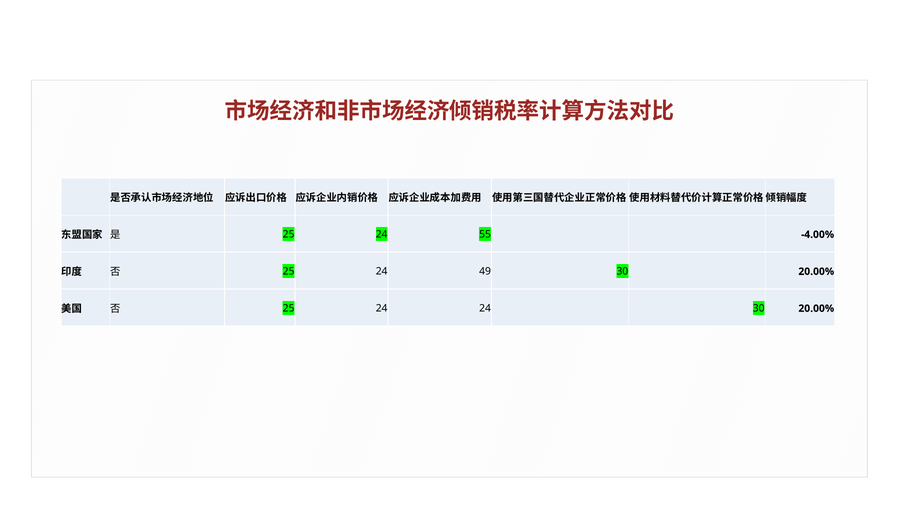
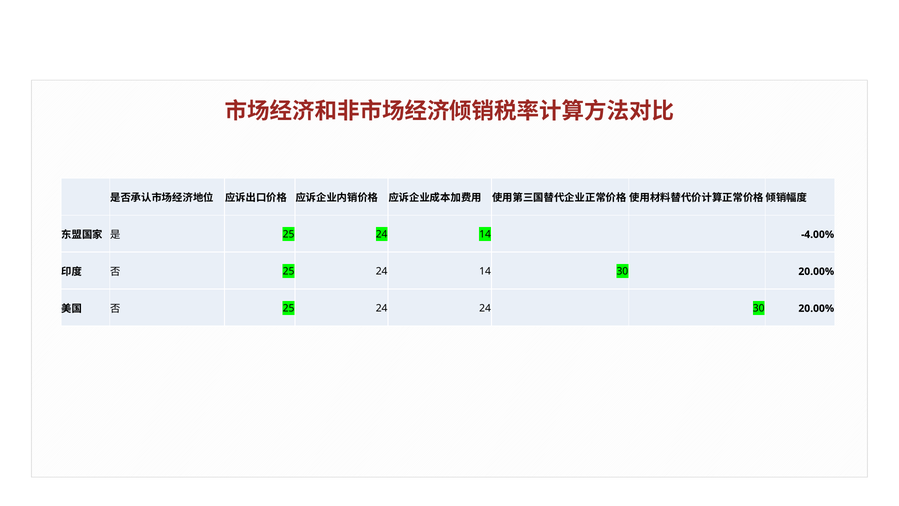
55: 55 -> 14 (485, 234)
49: 49 -> 14 (485, 271)
